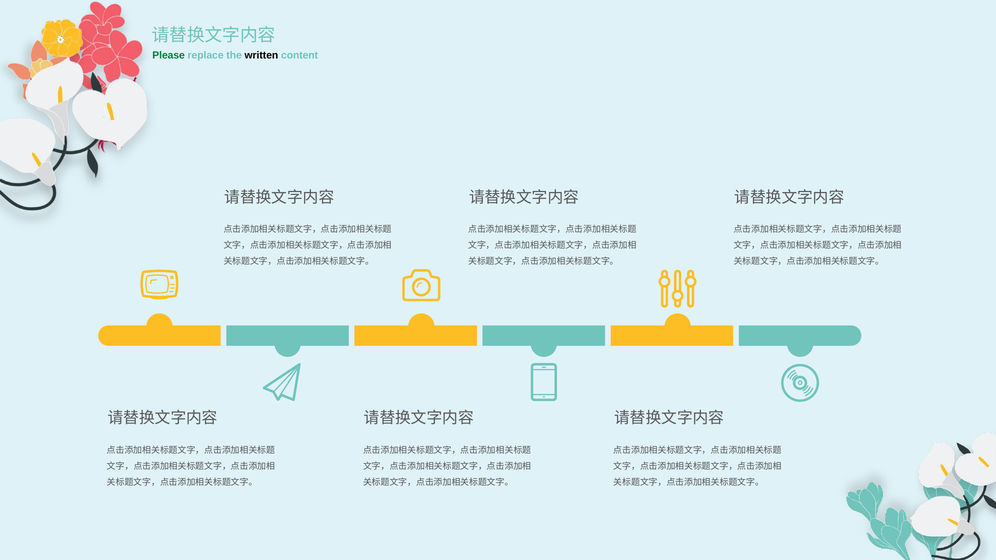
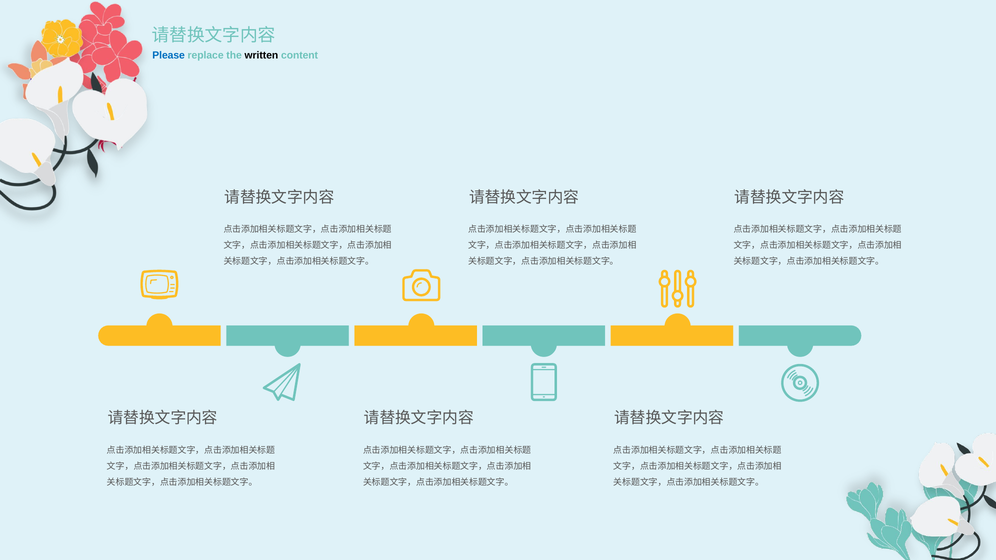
Please colour: green -> blue (169, 55)
